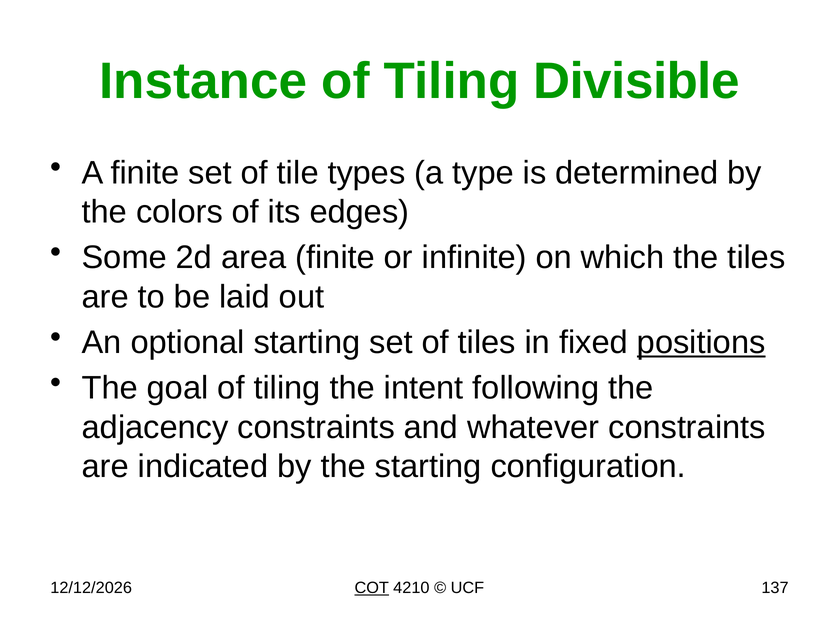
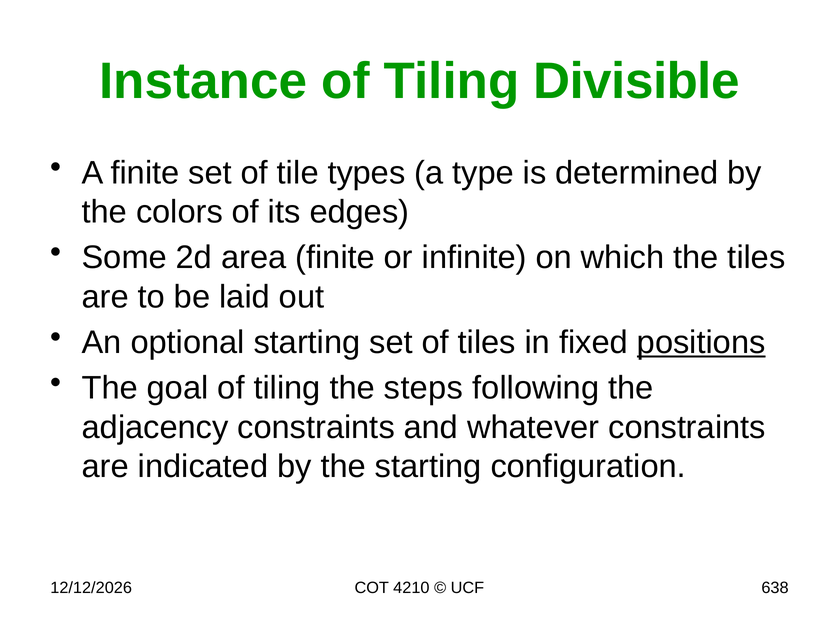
intent: intent -> steps (424, 388)
COT underline: present -> none (372, 588)
137: 137 -> 638 (775, 588)
